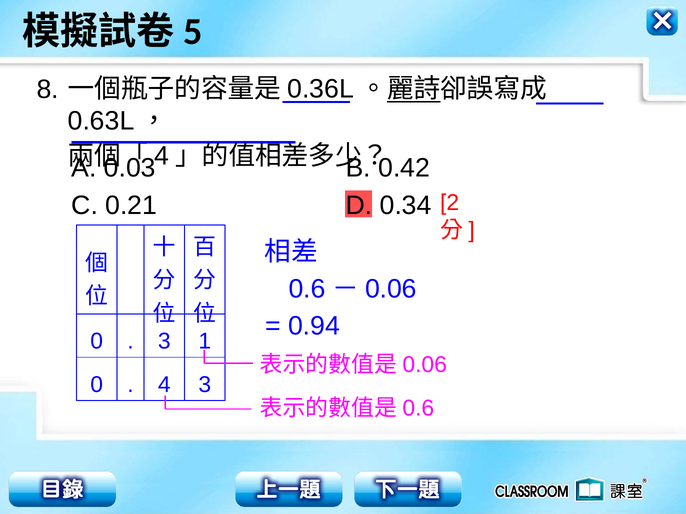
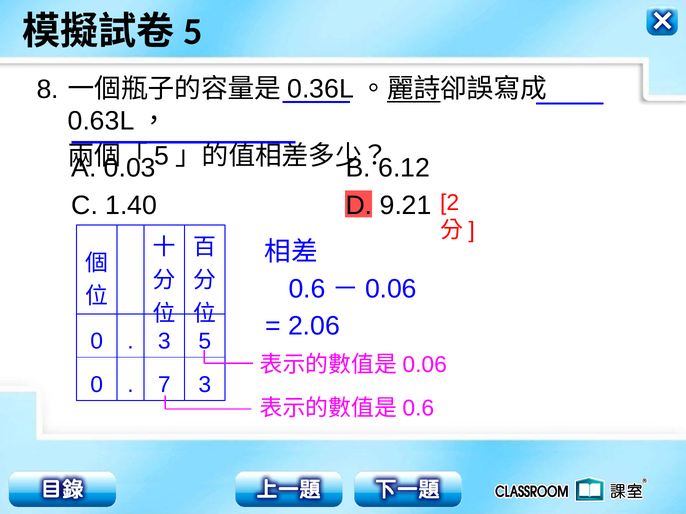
4: 4 -> 5 (162, 156)
0.42: 0.42 -> 6.12 (404, 168)
0.21: 0.21 -> 1.40 (131, 206)
0.34: 0.34 -> 9.21 (406, 206)
0.94: 0.94 -> 2.06 (314, 326)
3 1: 1 -> 5 (205, 342)
4: 4 -> 7 (164, 385)
